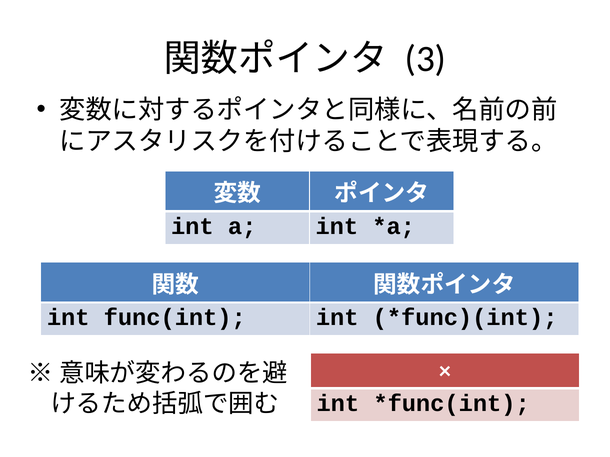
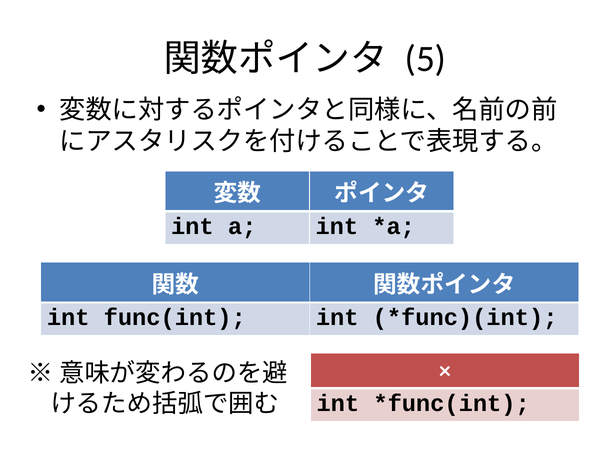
3: 3 -> 5 (426, 59)
